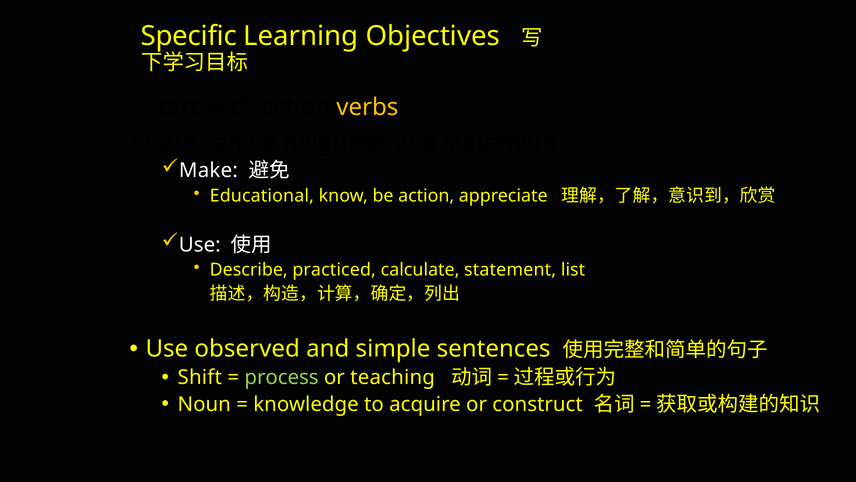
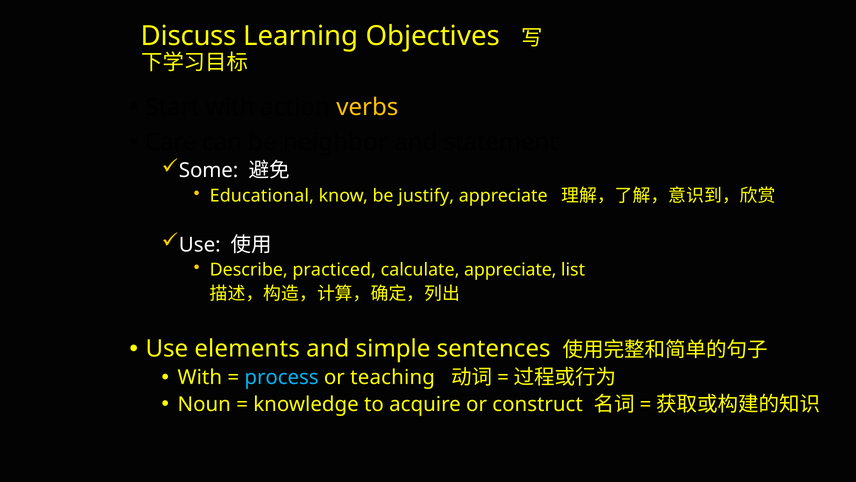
Specific: Specific -> Discuss (189, 36)
Make: Make -> Some (209, 171)
be action: action -> justify (426, 196)
calculate statement: statement -> appreciate (510, 270)
observed: observed -> elements (247, 349)
Shift: Shift -> With (200, 377)
process colour: light green -> light blue (282, 377)
